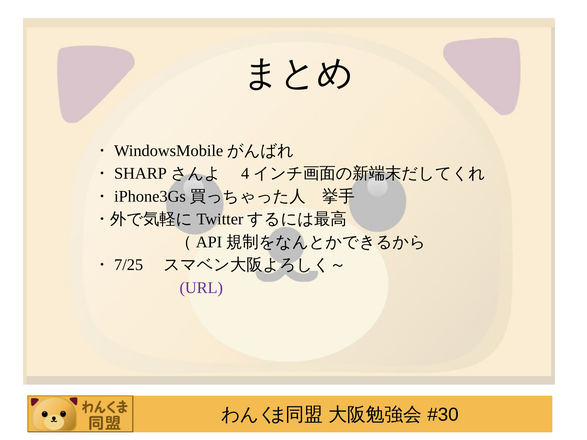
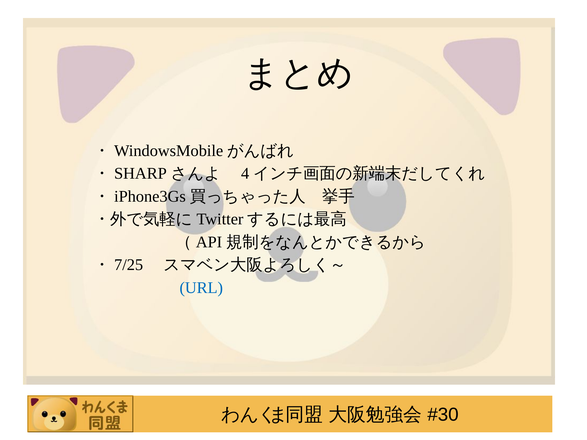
URL colour: purple -> blue (201, 288)
